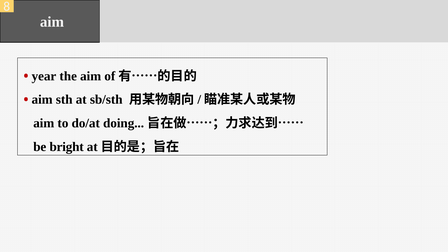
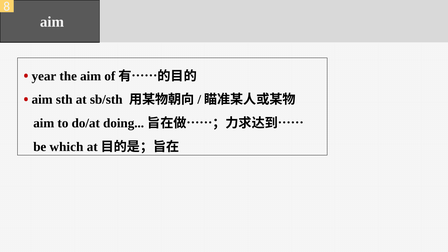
bright: bright -> which (66, 147)
